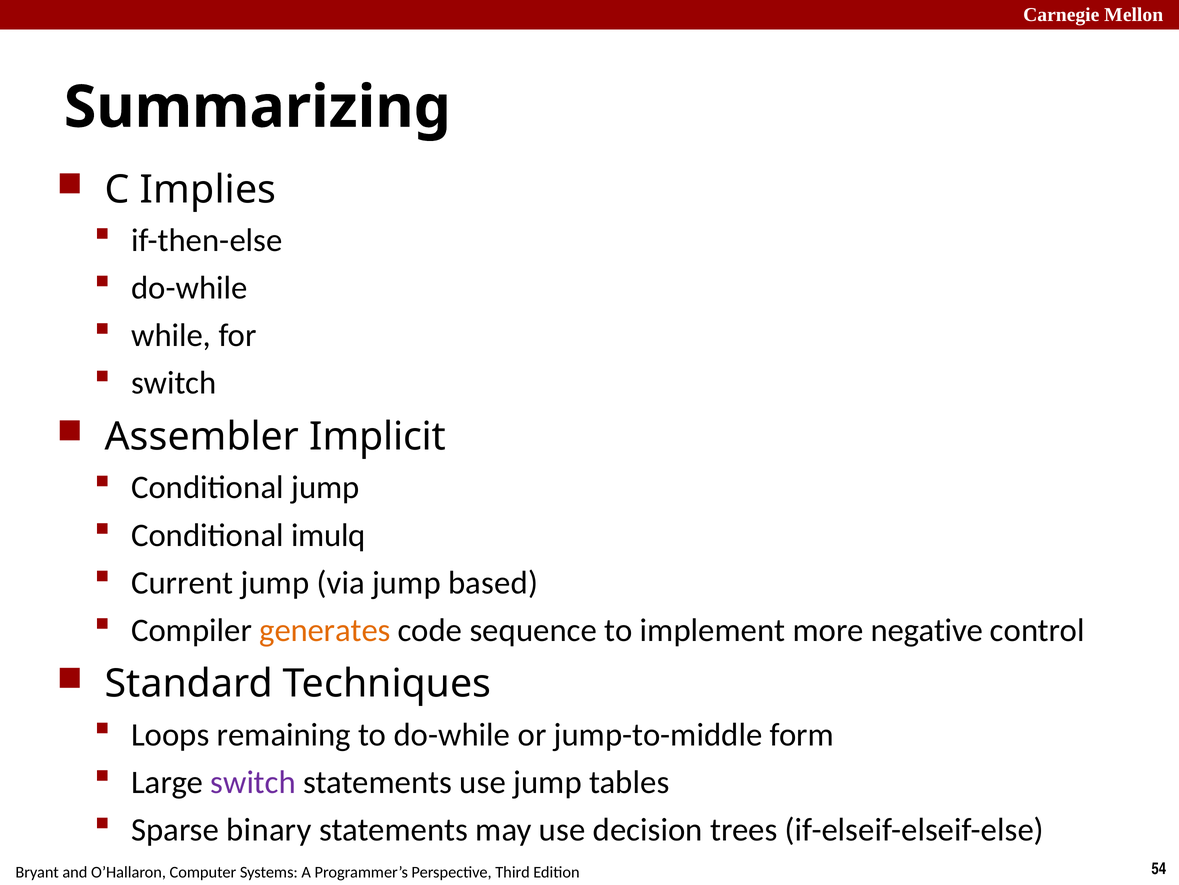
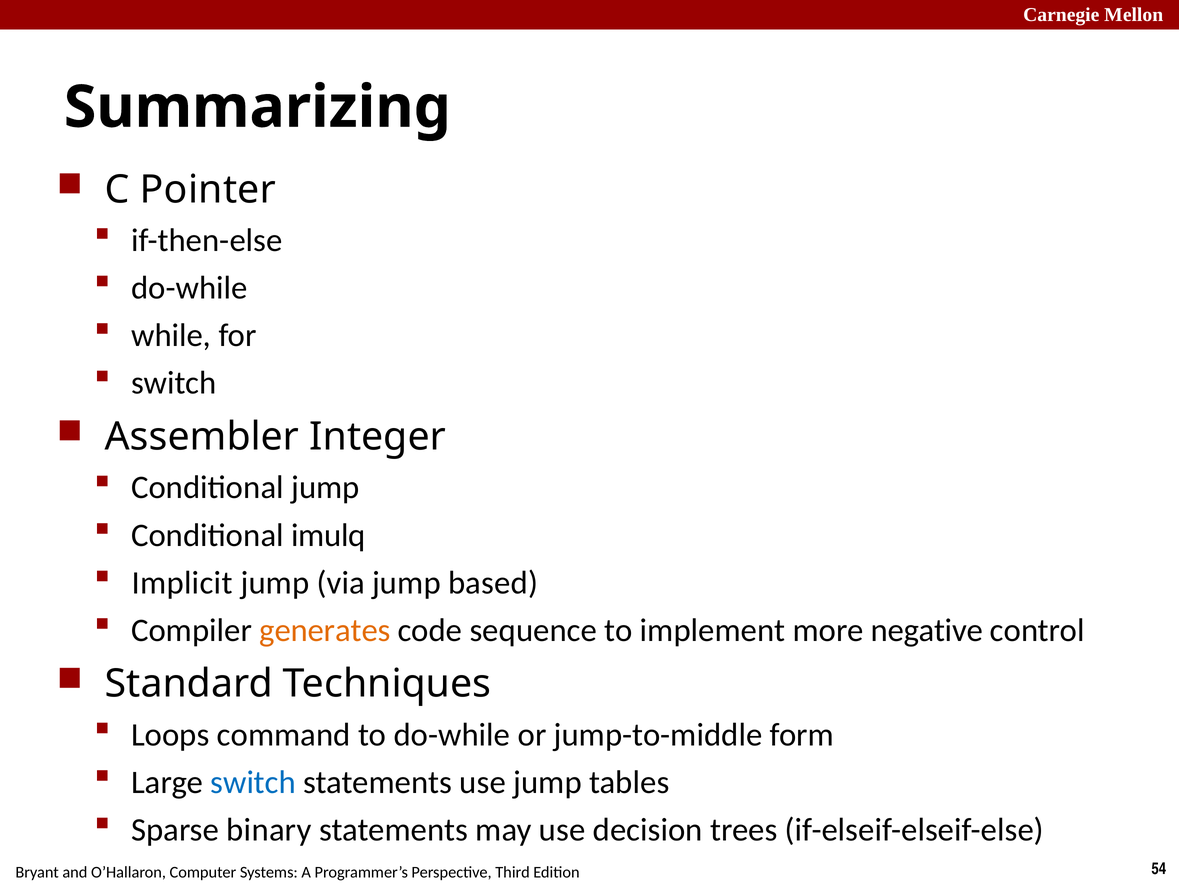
Implies: Implies -> Pointer (208, 189)
Implicit: Implicit -> Integer (378, 436)
Current: Current -> Implicit (182, 582)
remaining: remaining -> command (284, 734)
switch colour: purple -> blue (253, 782)
